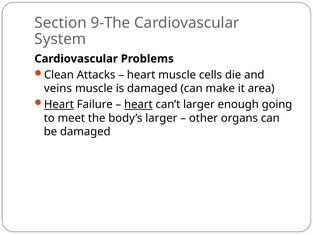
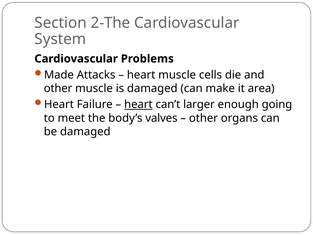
9-The: 9-The -> 2-The (110, 23)
Clean: Clean -> Made (59, 75)
veins: veins -> other (58, 88)
Heart underline: present -> none (59, 104)
body’s larger: larger -> valves (161, 118)
